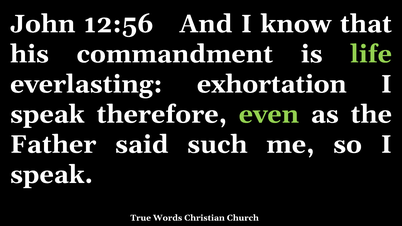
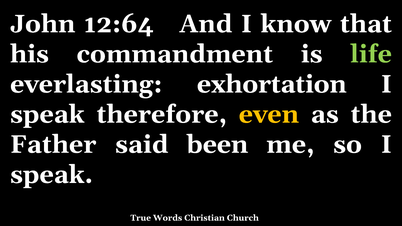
12:56: 12:56 -> 12:64 (119, 24)
even colour: light green -> yellow (269, 114)
such: such -> been (217, 145)
